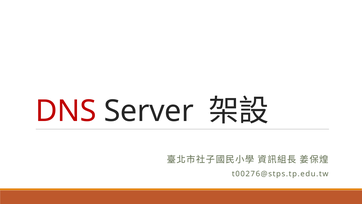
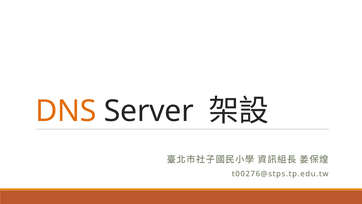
DNS colour: red -> orange (66, 111)
